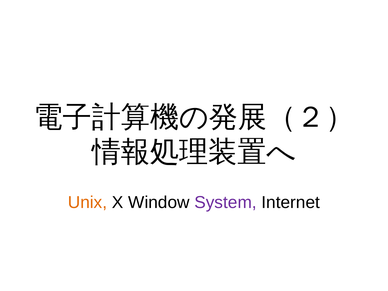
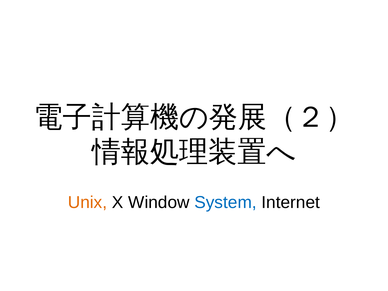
System colour: purple -> blue (226, 203)
